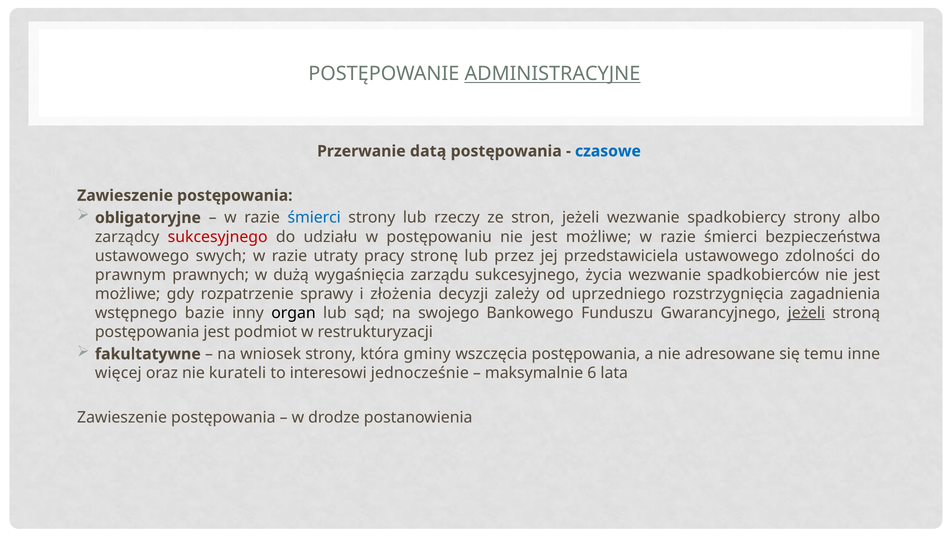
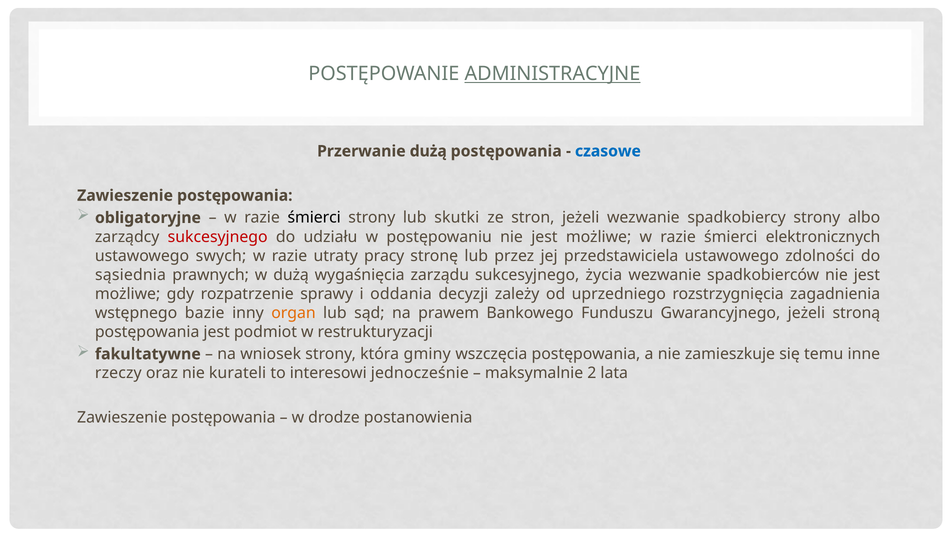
Przerwanie datą: datą -> dużą (428, 151)
śmierci colour: blue -> black (314, 218)
rzeczy: rzeczy -> skutki (457, 218)
bezpieczeństwa: bezpieczeństwa -> elektronicznych (823, 237)
prawnym: prawnym -> sąsiednia (131, 275)
złożenia: złożenia -> oddania (401, 294)
organ colour: black -> orange (294, 313)
swojego: swojego -> prawem (449, 313)
jeżeli underline: present -> none (806, 313)
adresowane: adresowane -> zamieszkuje (730, 354)
więcej: więcej -> rzeczy (118, 373)
6: 6 -> 2 (592, 373)
